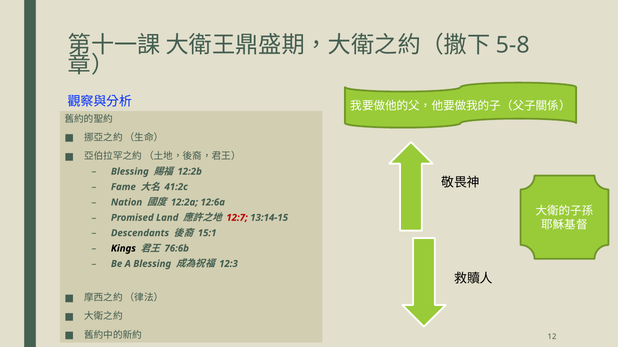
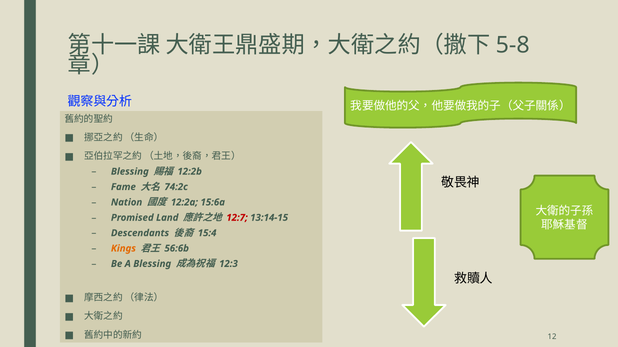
41:2c: 41:2c -> 74:2c (176, 187)
12:6a: 12:6a -> 15:6a (213, 203)
15:1: 15:1 -> 15:4 (207, 233)
Kings colour: black -> orange (123, 249)
76:6b: 76:6b -> 56:6b (177, 249)
